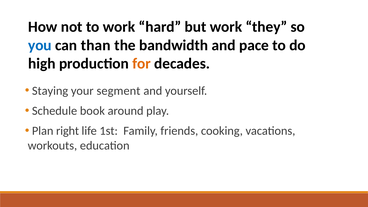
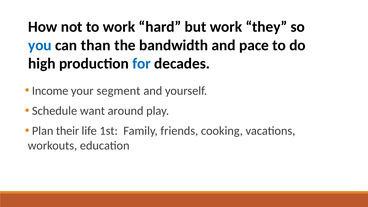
for colour: orange -> blue (142, 64)
Staying: Staying -> Income (50, 91)
book: book -> want (92, 111)
right: right -> their (68, 131)
